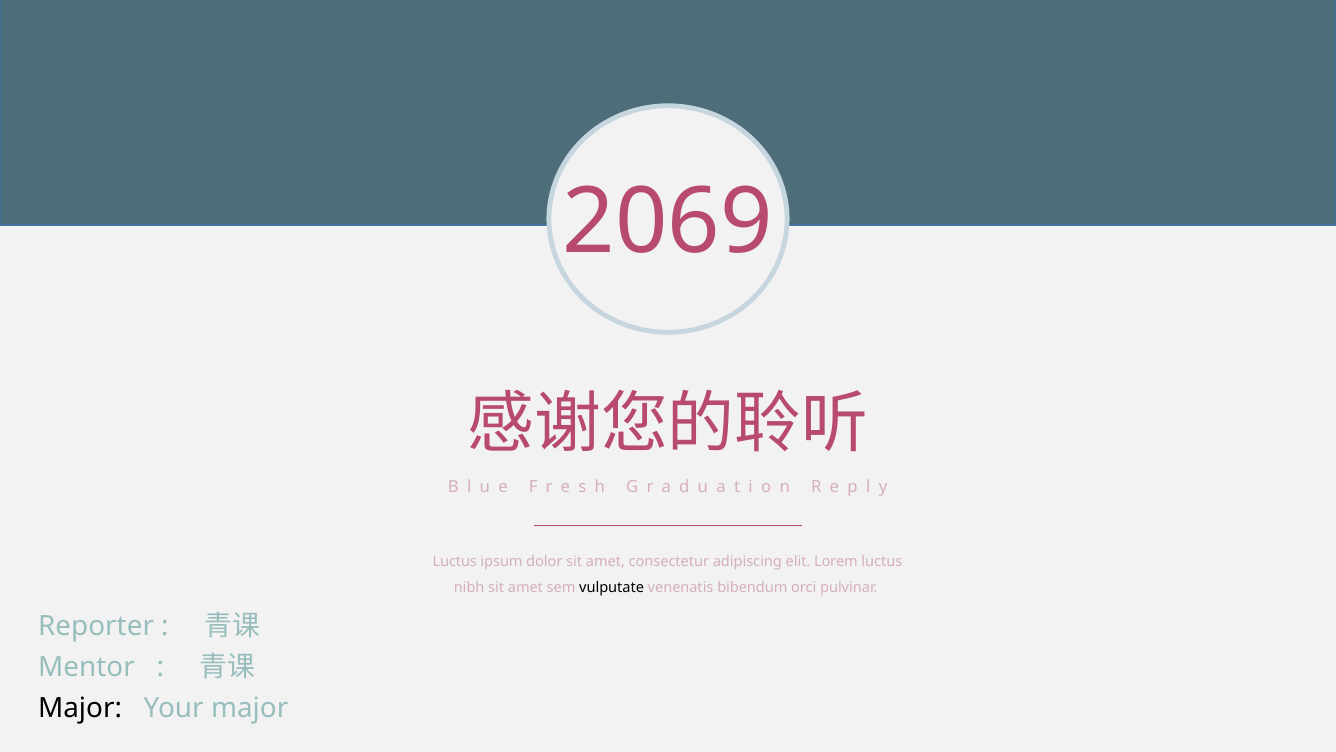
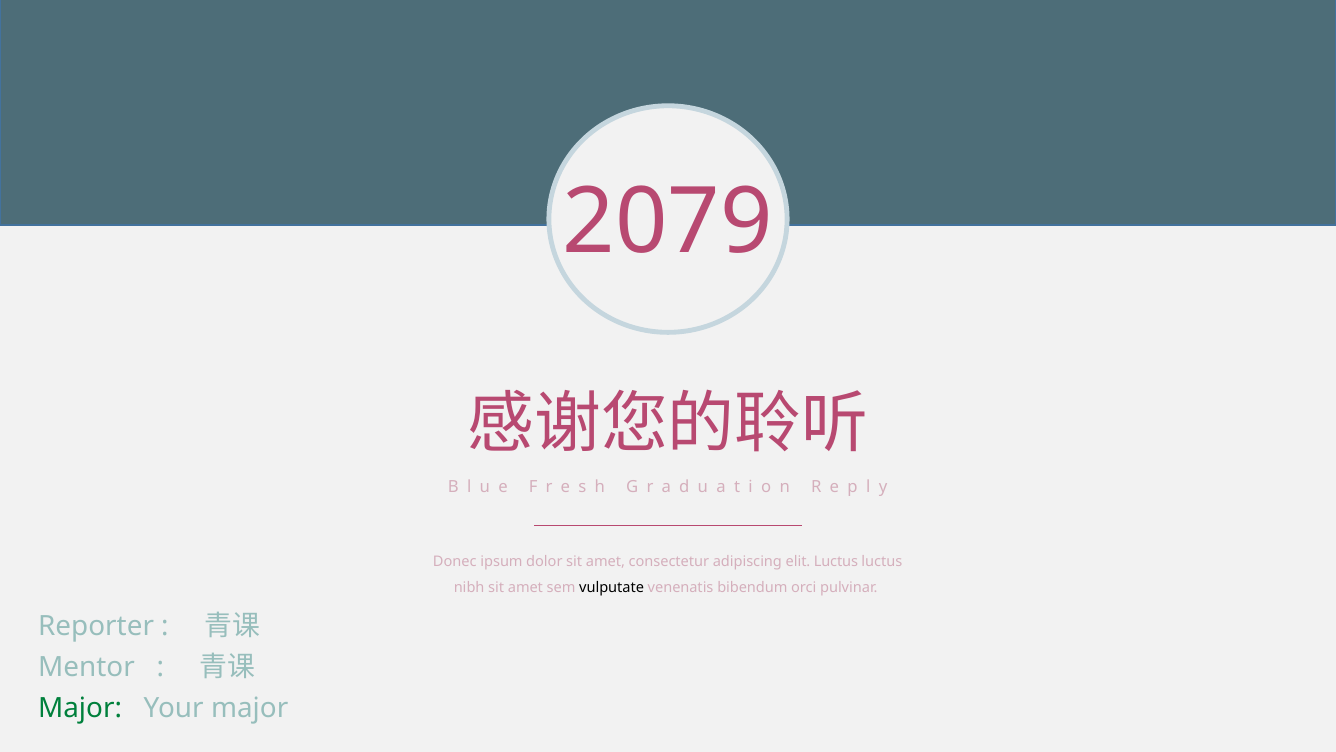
2069: 2069 -> 2079 (668, 222)
Luctus: Luctus -> Donec (455, 561)
elit Lorem: Lorem -> Luctus (836, 561)
Major colour: black -> green (80, 708)
